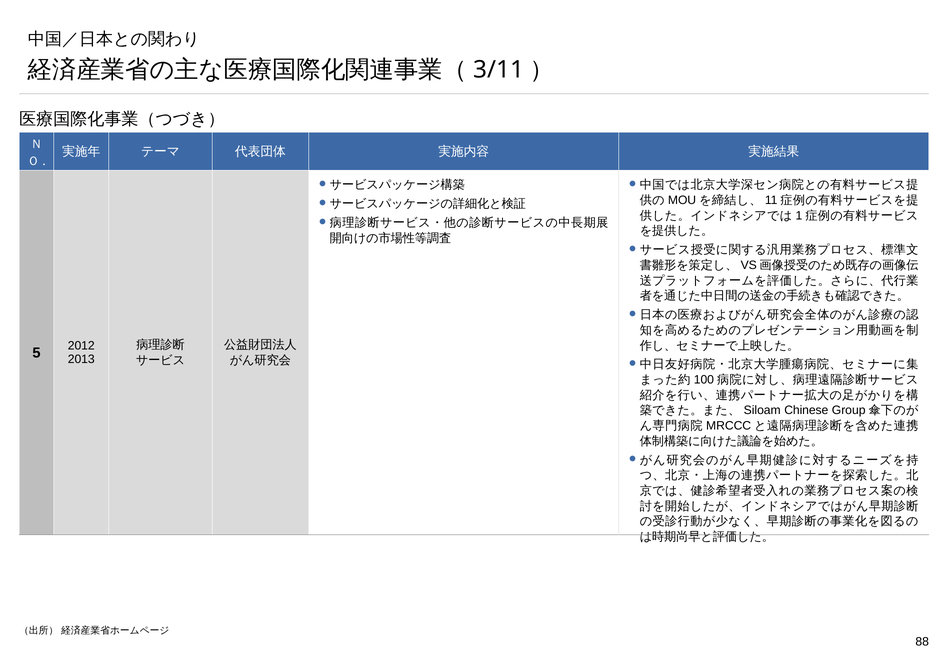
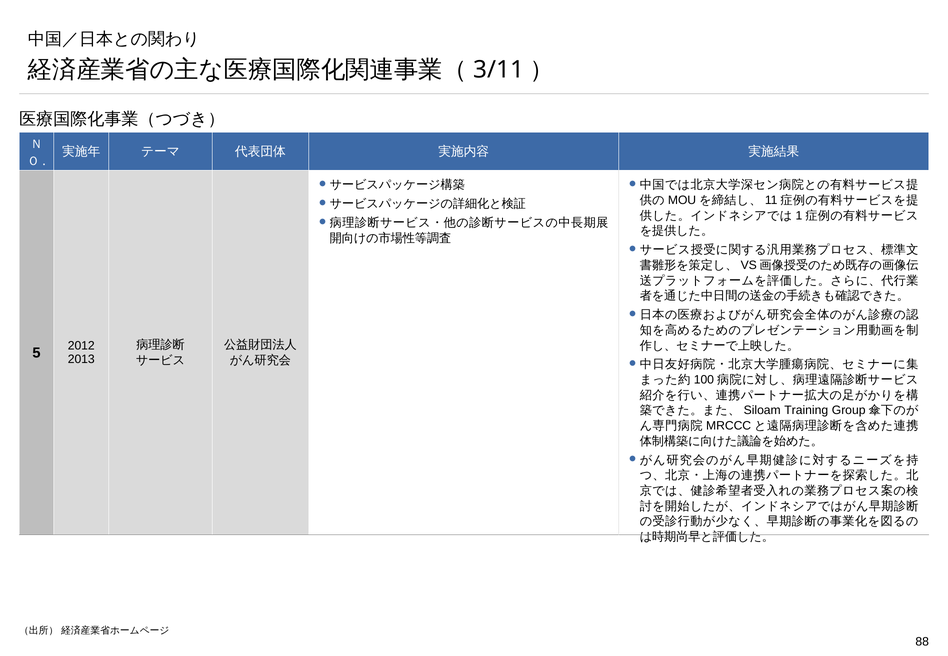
Chinese: Chinese -> Training (806, 411)
